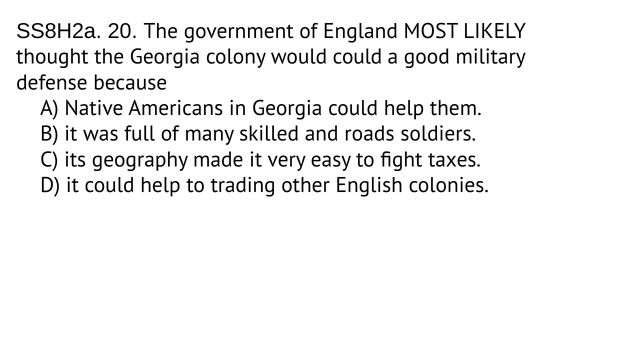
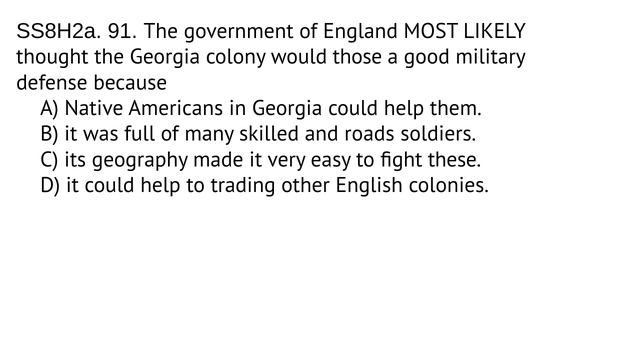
20: 20 -> 91 (123, 31)
would could: could -> those (357, 57)
taxes: taxes -> these (455, 160)
